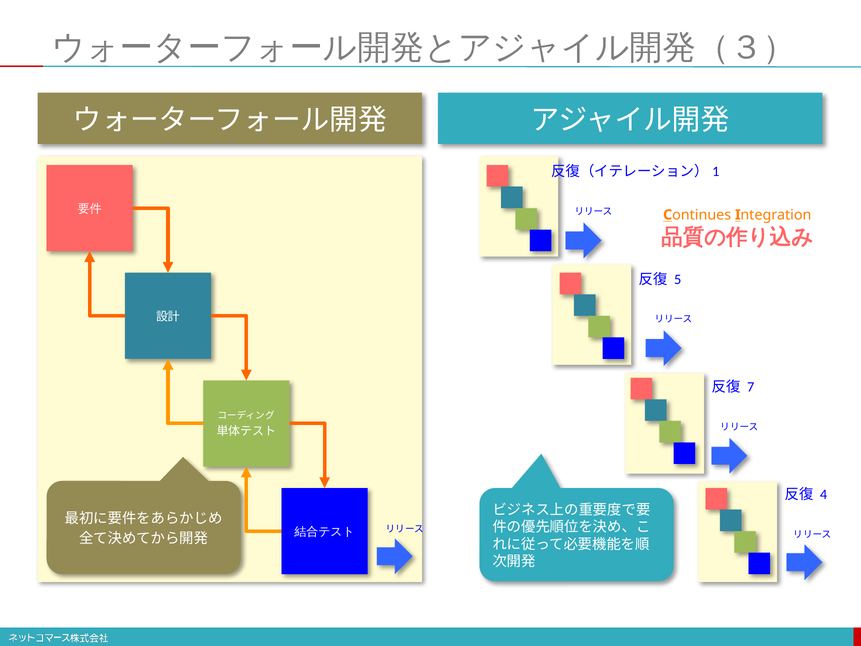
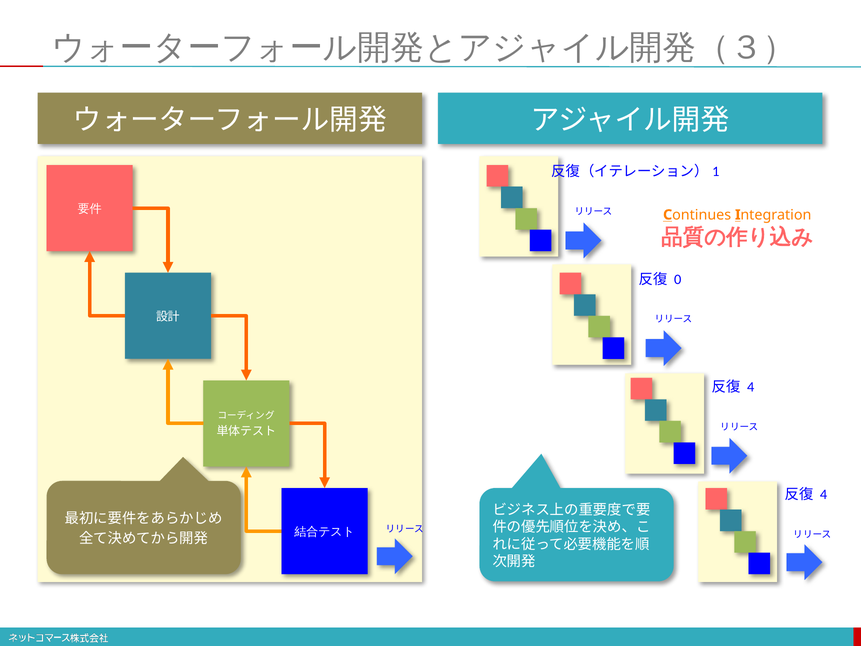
5: 5 -> 0 (678, 279)
7: 7 -> 4 (751, 387)
